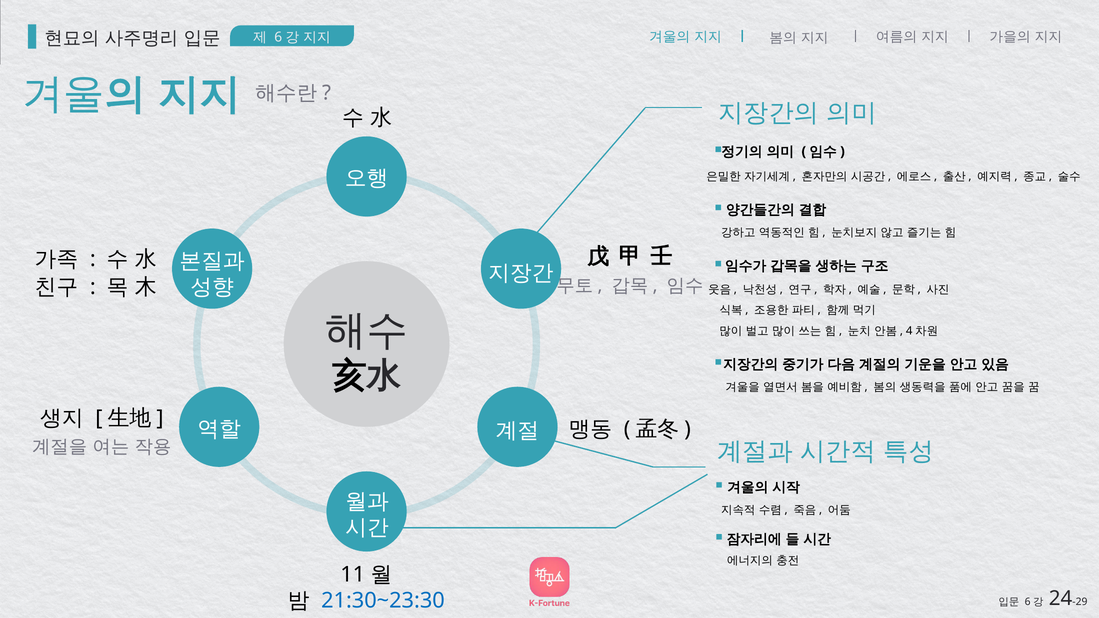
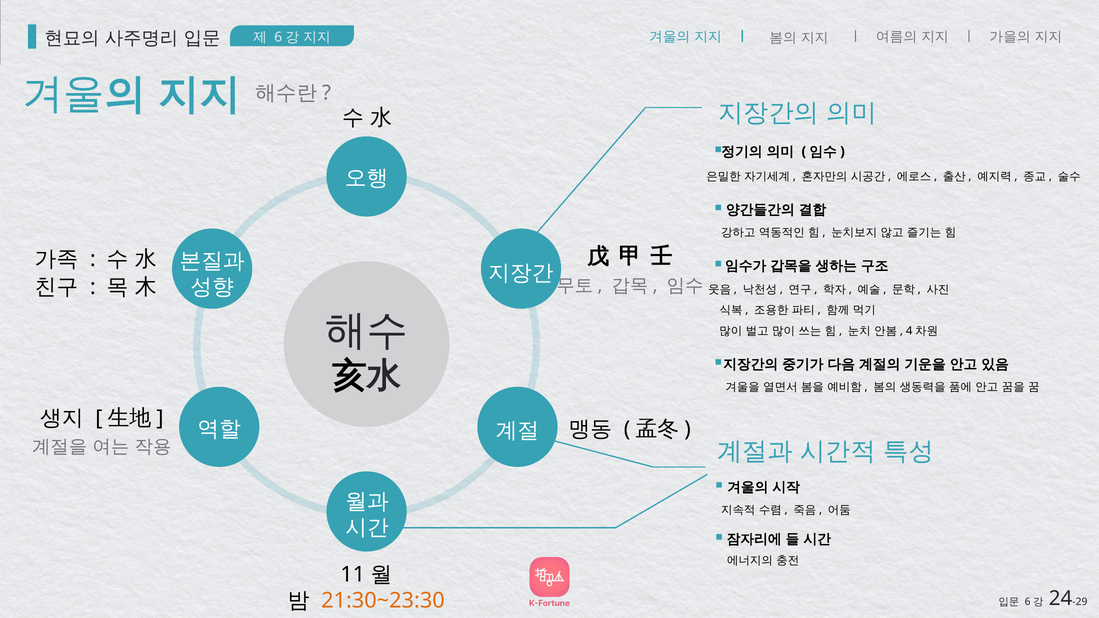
21:30~23:30 colour: blue -> orange (383, 601)
